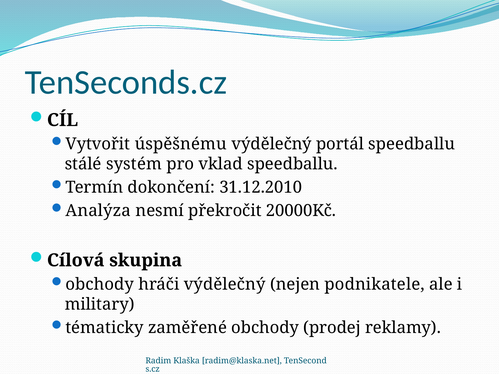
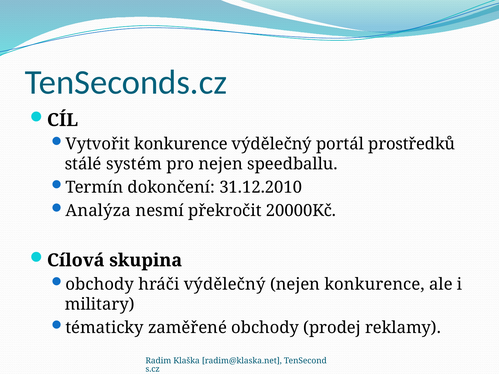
Vytvořit úspěšnému: úspěšnému -> konkurence (181, 144)
portál speedballu: speedballu -> prostředků (412, 144)
pro vklad: vklad -> nejen (221, 164)
nejen podnikatele: podnikatele -> konkurence (375, 285)
